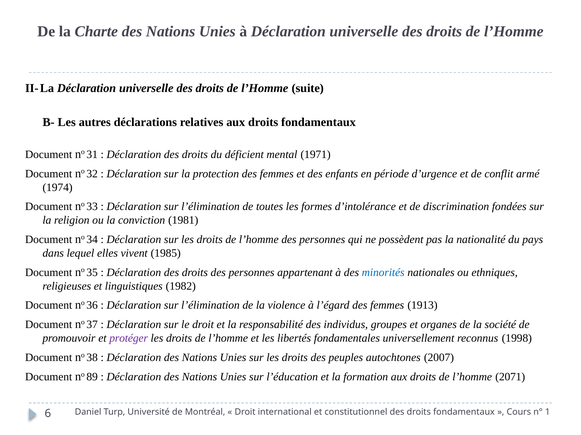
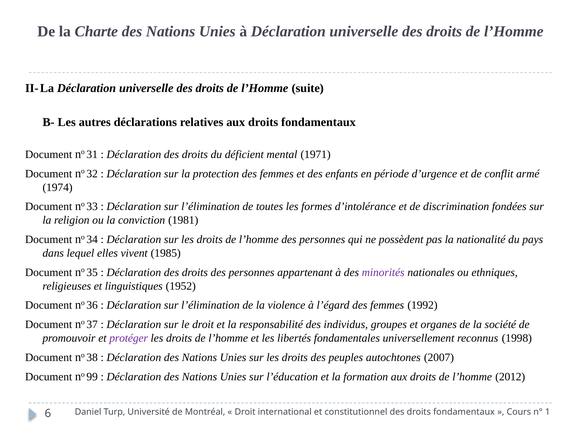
minorités colour: blue -> purple (383, 273)
1982: 1982 -> 1952 (181, 286)
1913: 1913 -> 1992 (422, 306)
89: 89 -> 99 (92, 377)
2071: 2071 -> 2012 (510, 377)
